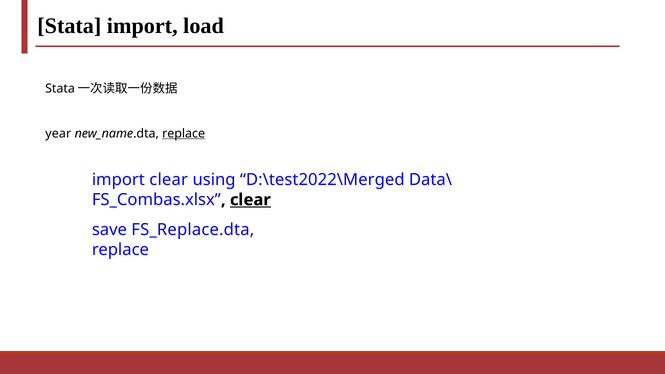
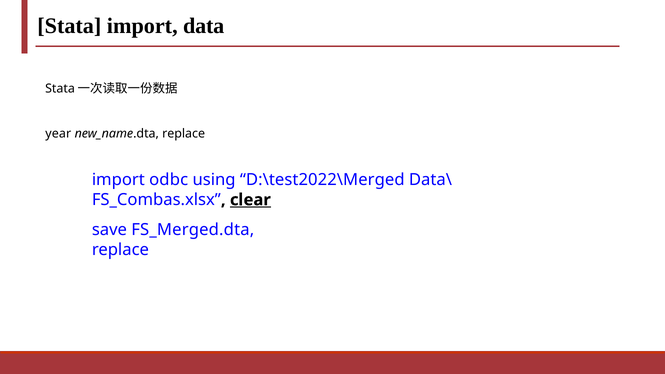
load: load -> data (204, 26)
replace underline: present -> none (184, 133)
import clear: clear -> odbc (169, 180)
FS_Replace.dta: FS_Replace.dta -> FS_Merged.dta (193, 230)
